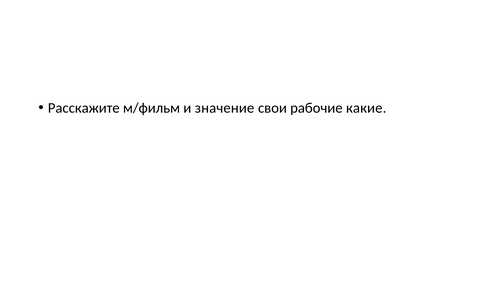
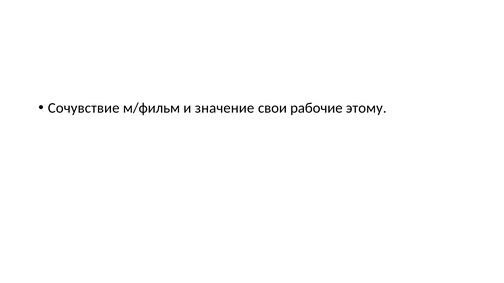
Расскажите: Расскажите -> Сочувствие (84, 108)
какие: какие -> этому (366, 108)
